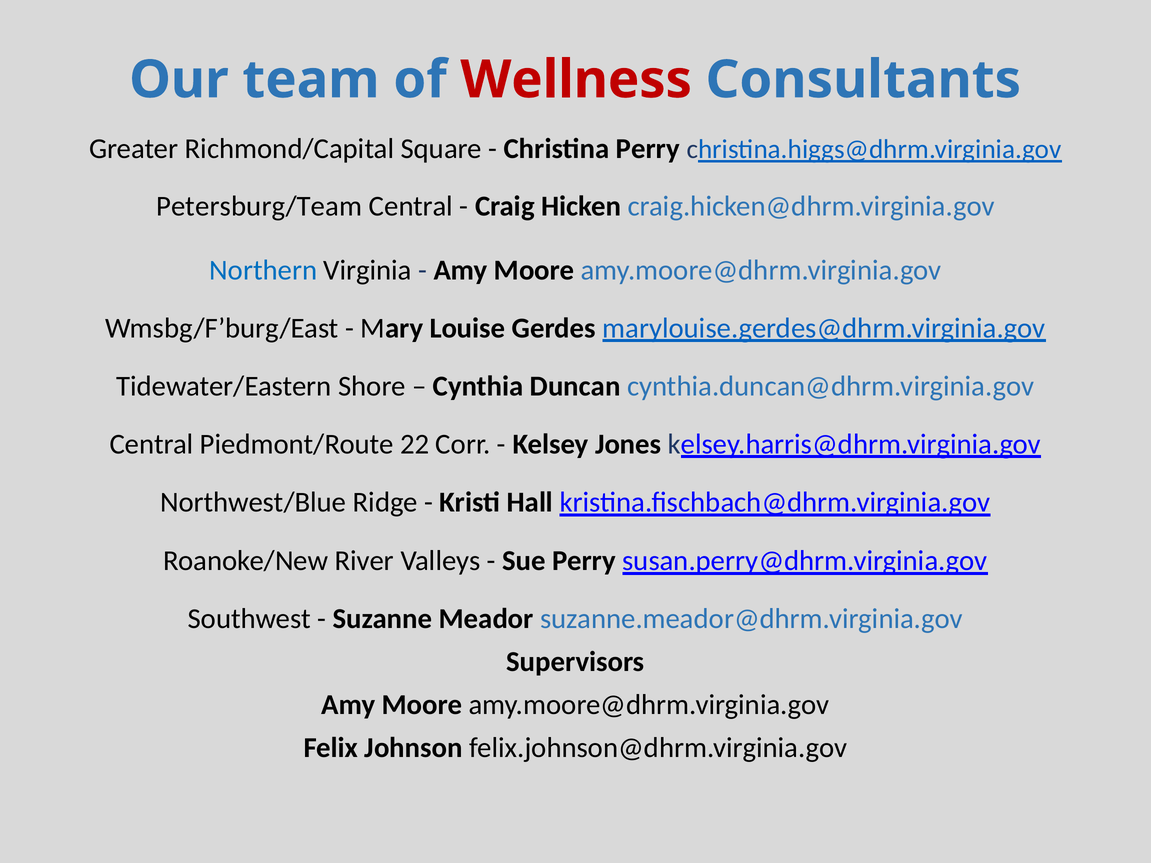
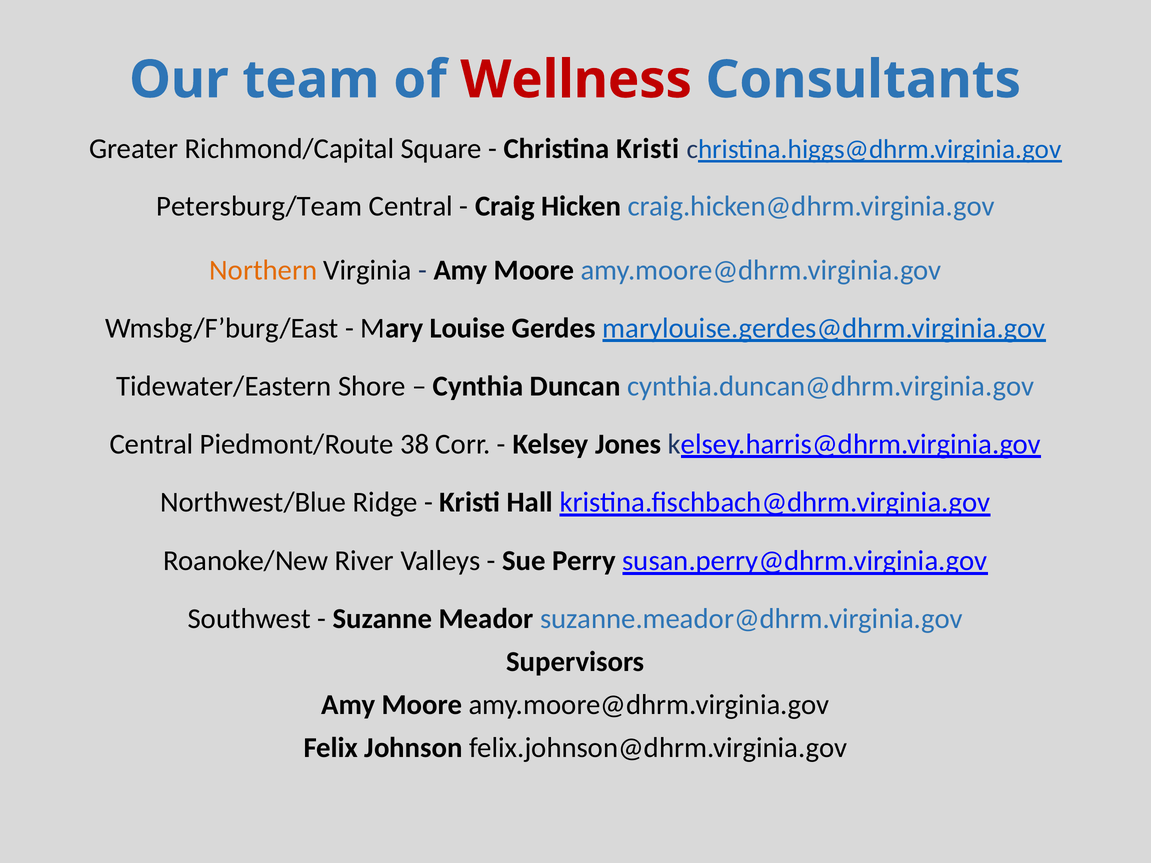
Christina Perry: Perry -> Kristi (648, 149)
Northern colour: blue -> orange (263, 270)
22: 22 -> 38 (415, 444)
